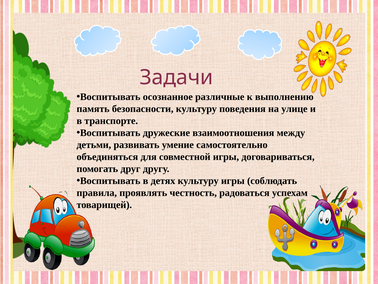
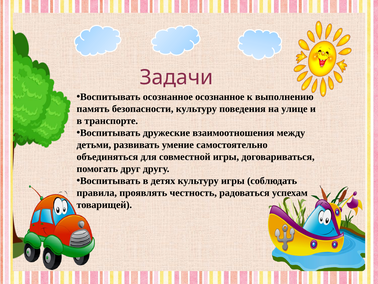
осознанное различные: различные -> осознанное (220, 97)
